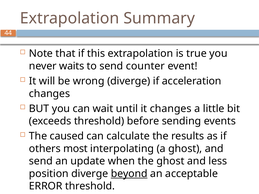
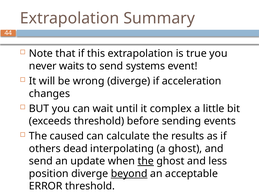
counter: counter -> systems (145, 66)
it changes: changes -> complex (171, 109)
most: most -> dead (75, 149)
the underline: none -> present (146, 161)
